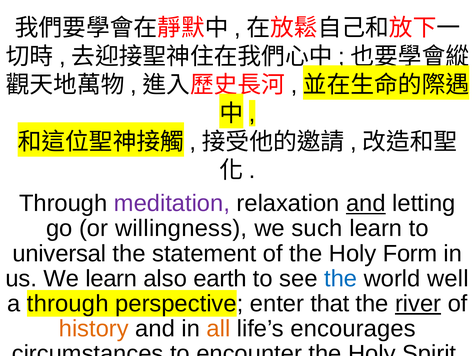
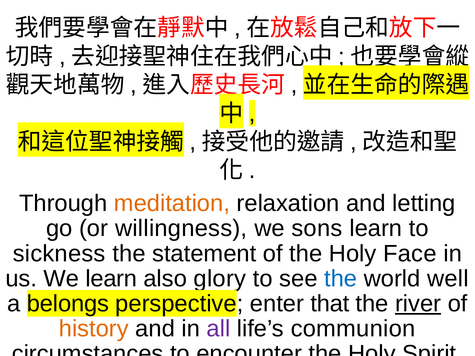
meditation colour: purple -> orange (172, 204)
and underline: present -> none (366, 204)
such: such -> sons (317, 229)
universal: universal -> sickness (59, 254)
Form: Form -> Face (410, 254)
earth: earth -> glory (220, 279)
a through: through -> belongs (68, 304)
all colour: orange -> purple (218, 329)
encourages: encourages -> communion (353, 329)
